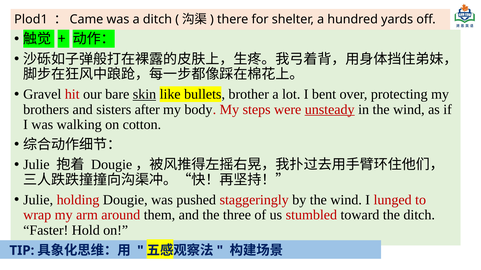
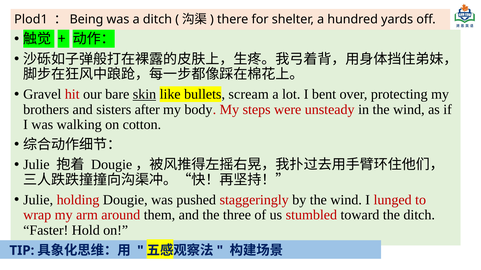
Came: Came -> Being (86, 19)
brother: brother -> scream (249, 94)
unsteady underline: present -> none (330, 110)
